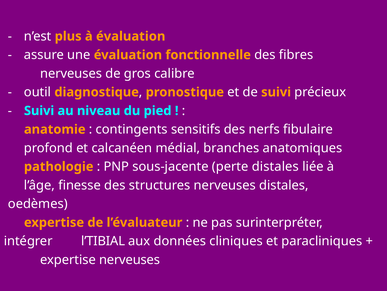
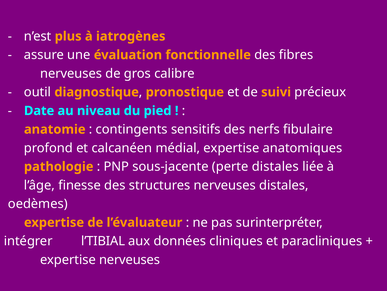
à évaluation: évaluation -> iatrogènes (131, 36)
Suivi: Suivi -> Date (39, 111)
médial branches: branches -> expertise (231, 148)
